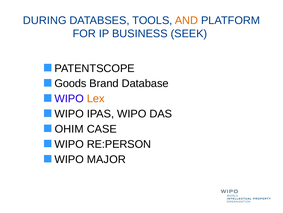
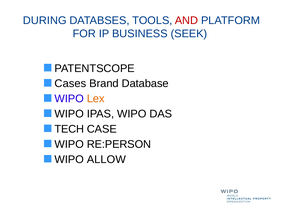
AND colour: orange -> red (186, 20)
Goods: Goods -> Cases (70, 83)
OHIM: OHIM -> TECH (69, 129)
MAJOR: MAJOR -> ALLOW (106, 159)
